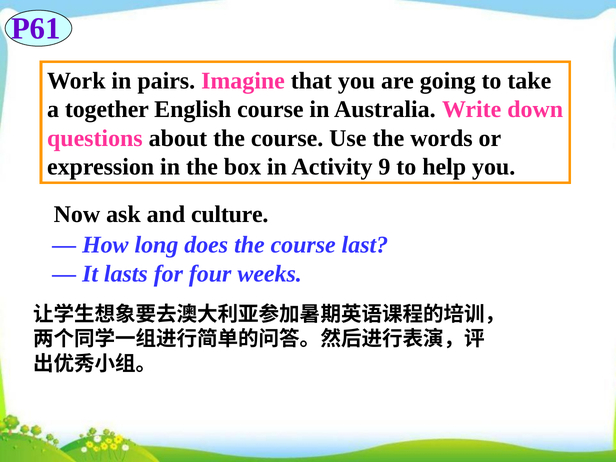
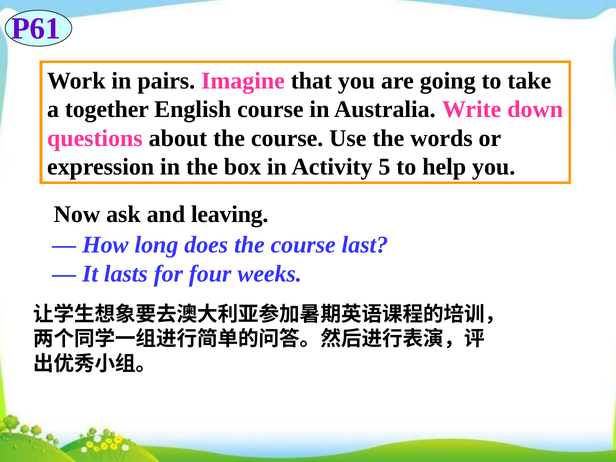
9: 9 -> 5 (384, 167)
culture: culture -> leaving (230, 214)
